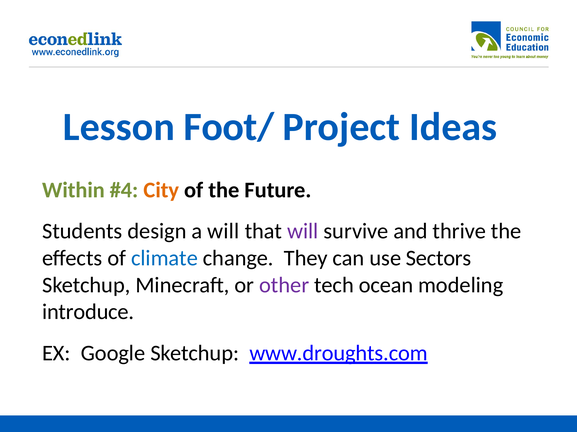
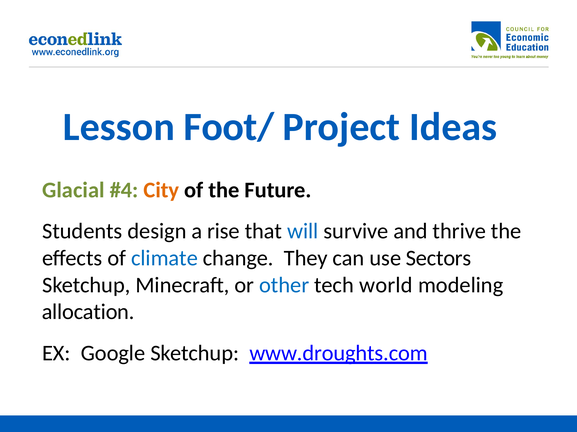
Within: Within -> Glacial (73, 190)
a will: will -> rise (224, 232)
will colour: purple -> blue (303, 232)
other colour: purple -> blue (284, 286)
ocean: ocean -> world (386, 286)
introduce: introduce -> allocation (88, 312)
